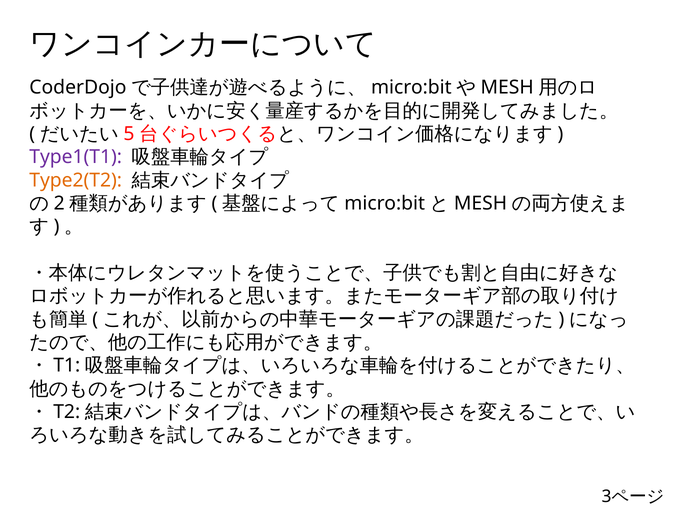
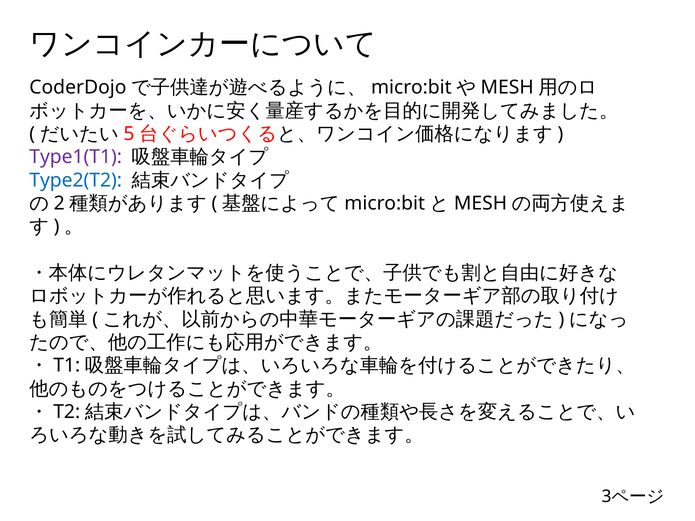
Type2(T2 colour: orange -> blue (76, 180)
